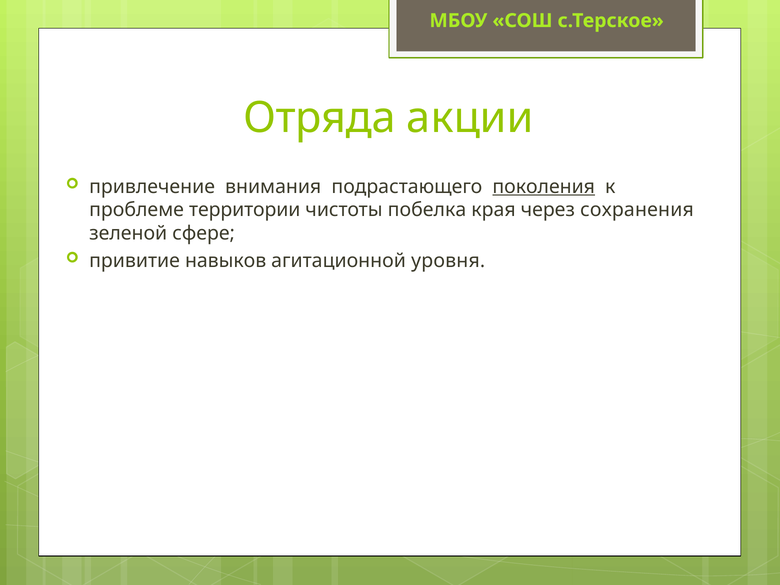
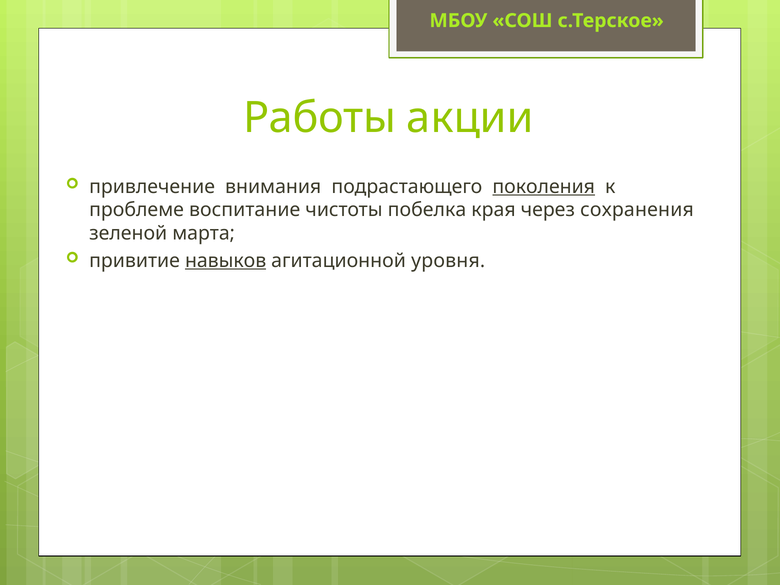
Отряда: Отряда -> Работы (320, 118)
территории: территории -> воспитание (245, 210)
сфере: сфере -> марта (204, 233)
навыков underline: none -> present (226, 261)
